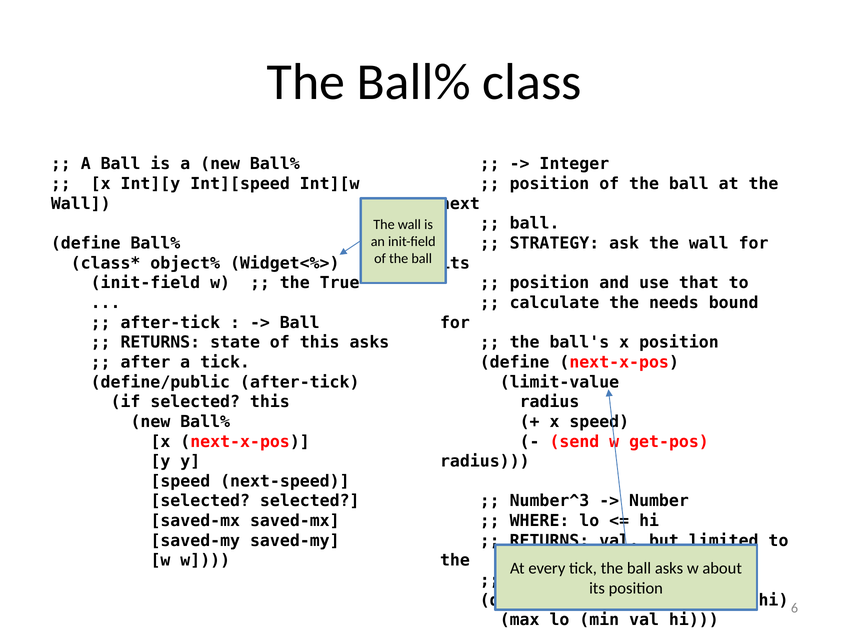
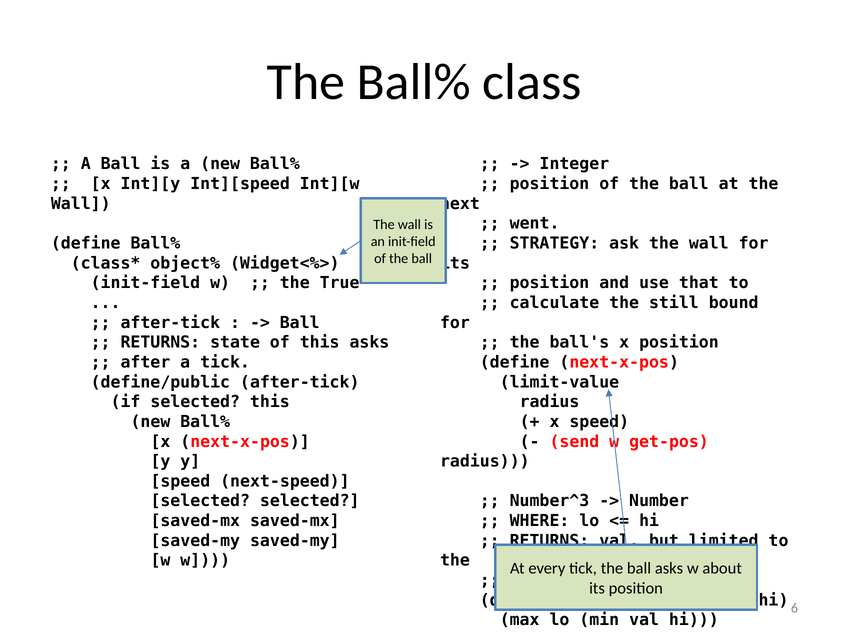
ball: ball -> went (535, 223)
needs: needs -> still (674, 303)
